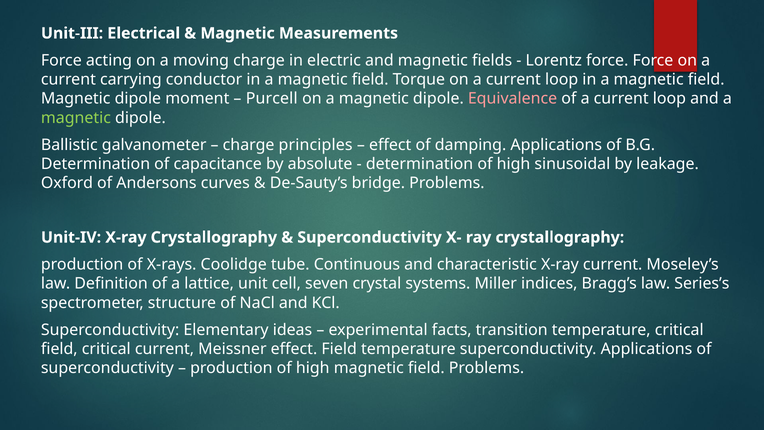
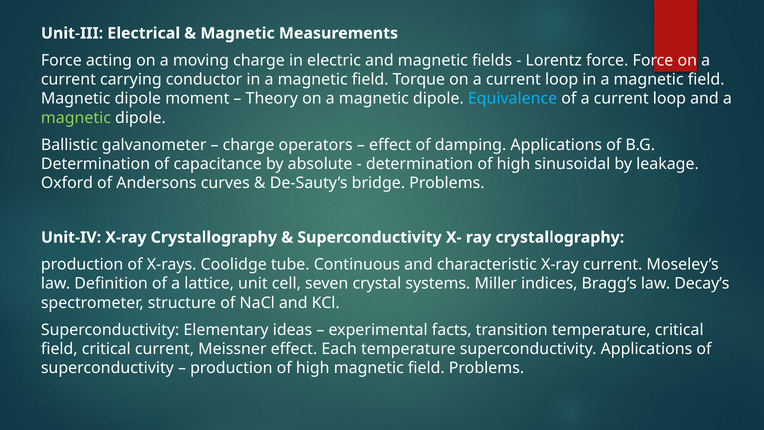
Purcell: Purcell -> Theory (272, 99)
Equivalence colour: pink -> light blue (513, 99)
principles: principles -> operators (316, 145)
Series’s: Series’s -> Decay’s (702, 283)
effect Field: Field -> Each (339, 349)
